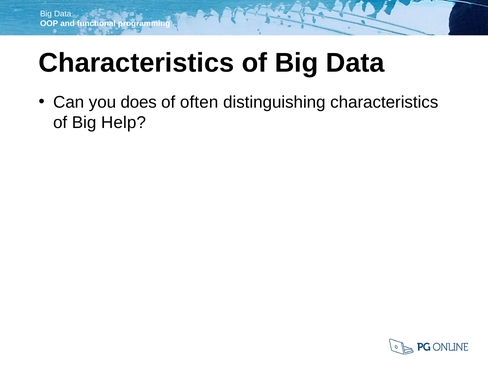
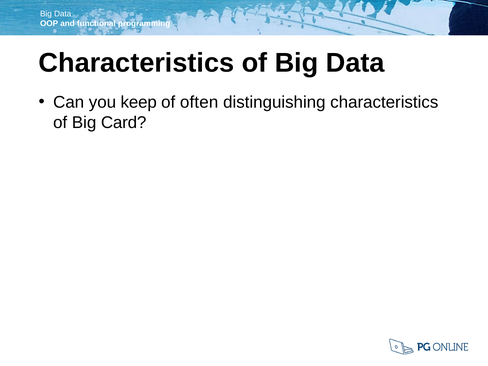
does: does -> keep (139, 102)
Help: Help -> Card (124, 123)
